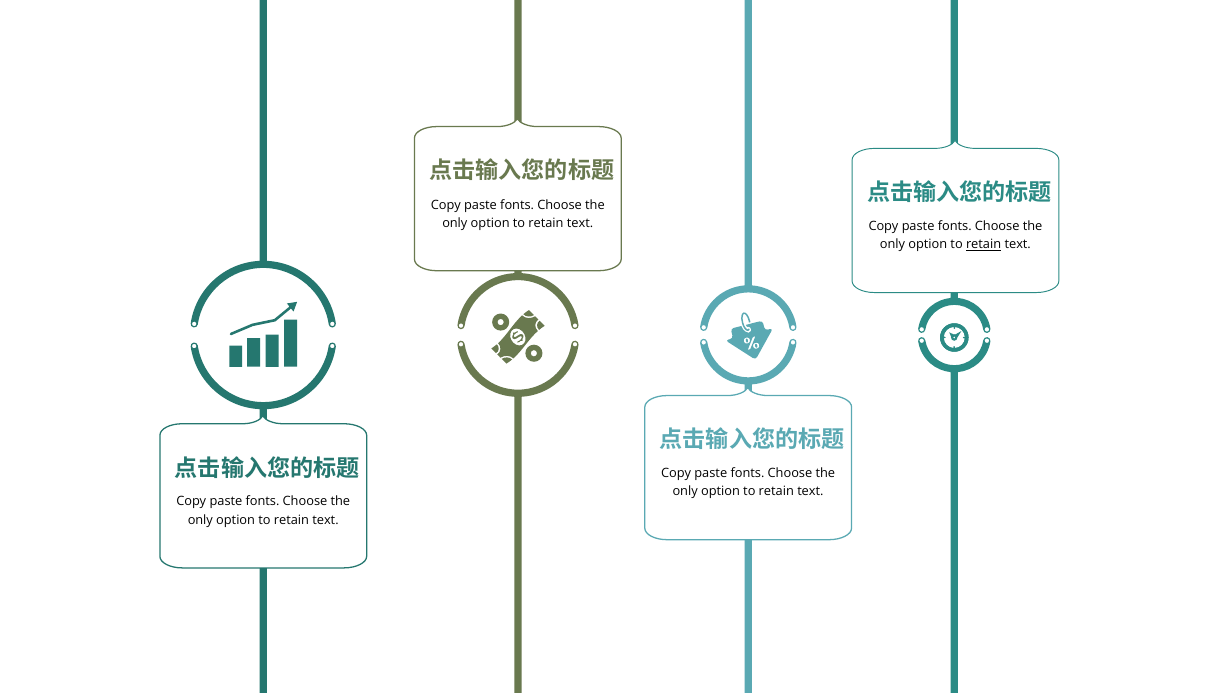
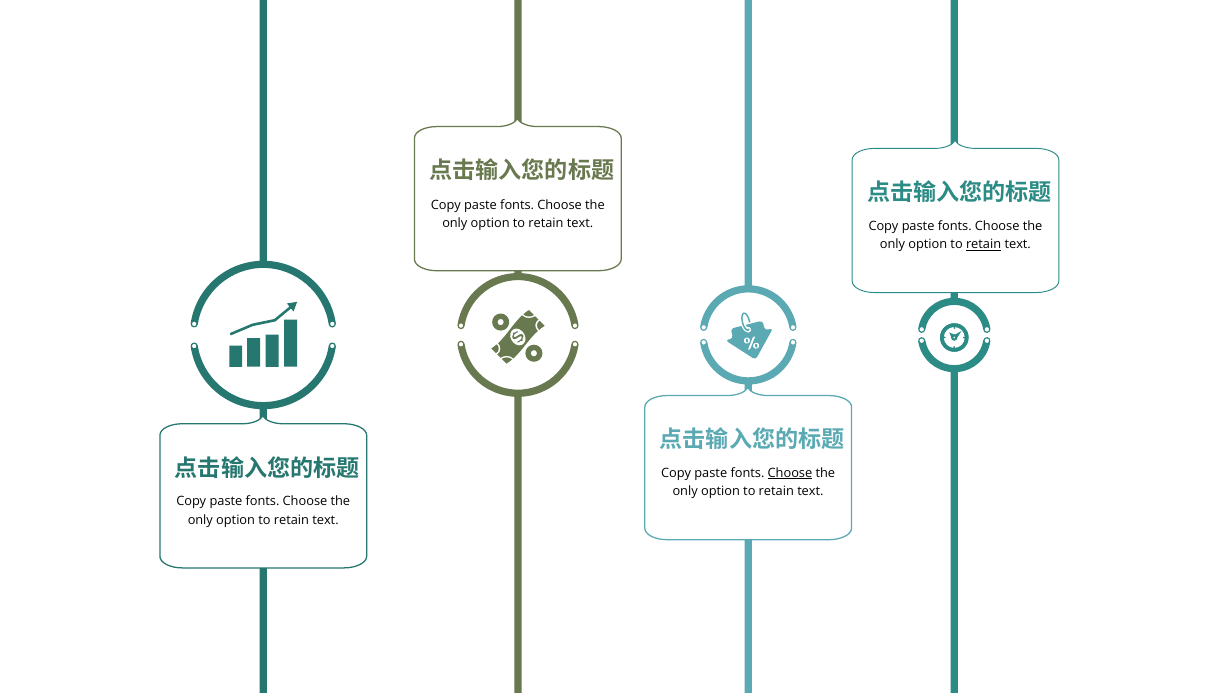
Choose underline: none -> present (790, 473)
